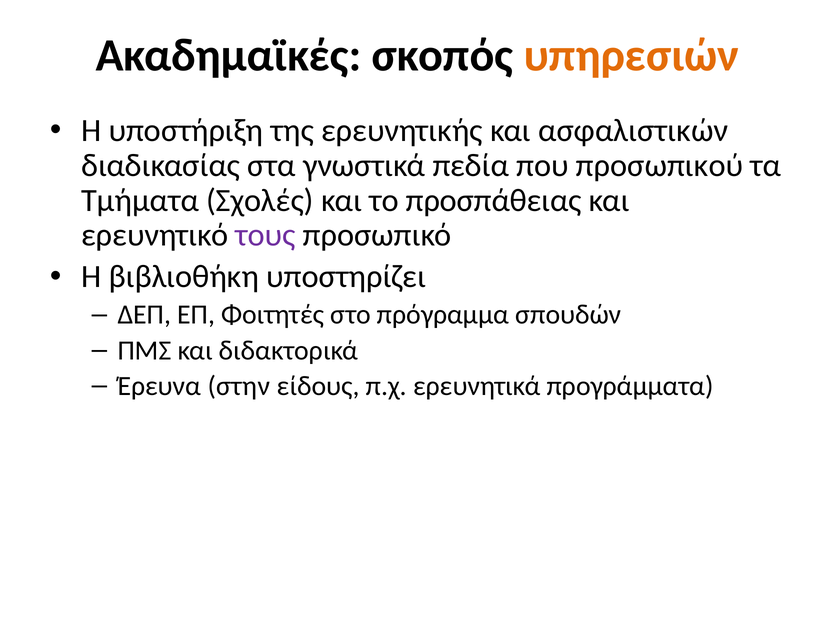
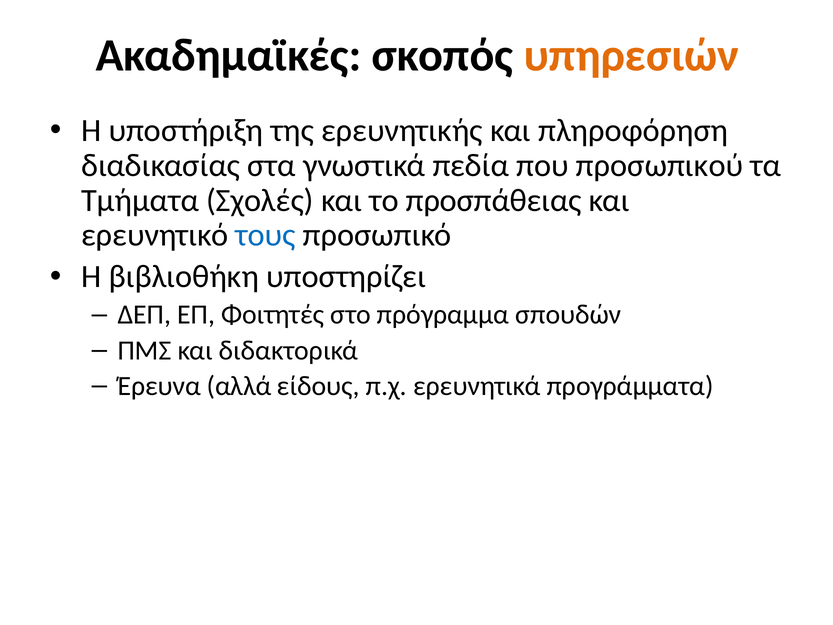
ασφαλιστικών: ασφαλιστικών -> πληροφόρηση (633, 130)
τους colour: purple -> blue (266, 235)
στην: στην -> αλλά (239, 386)
